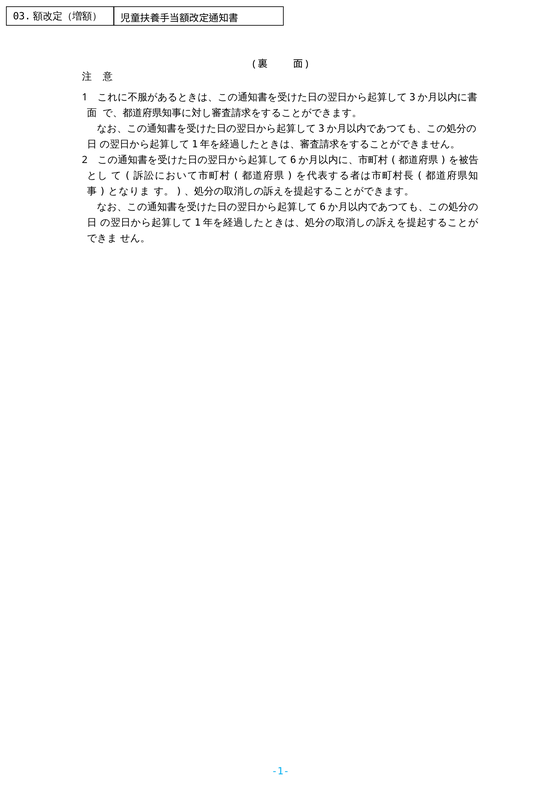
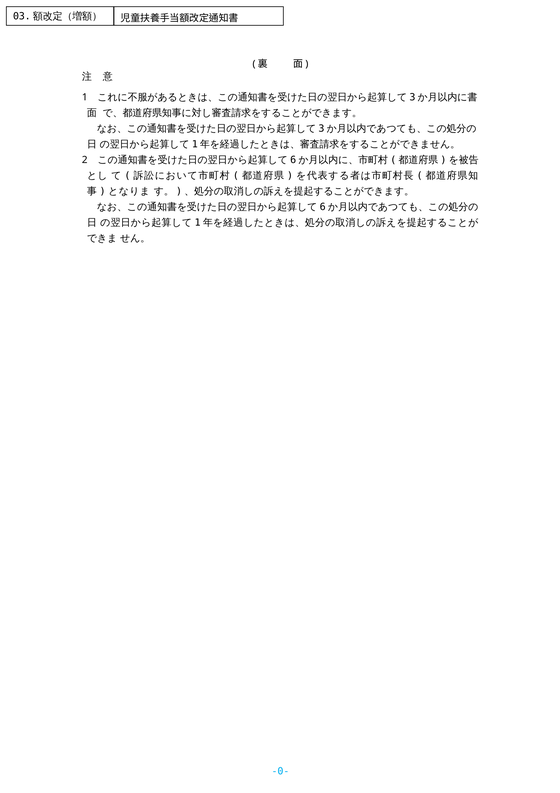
-1-: -1- -> -0- (280, 771)
